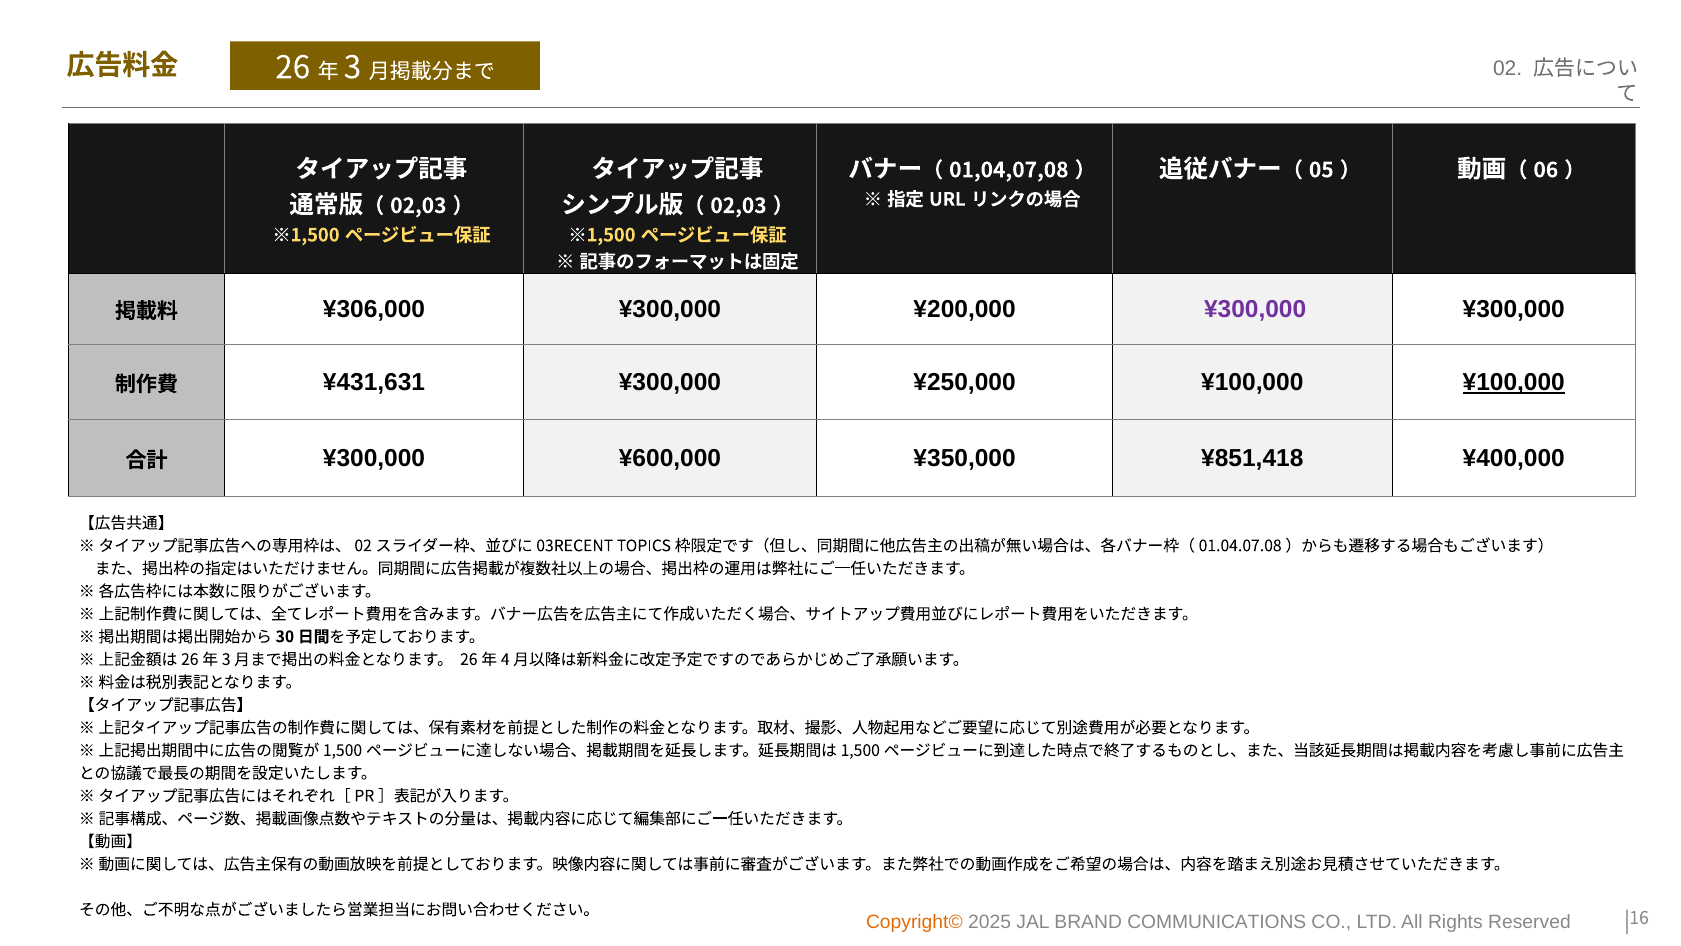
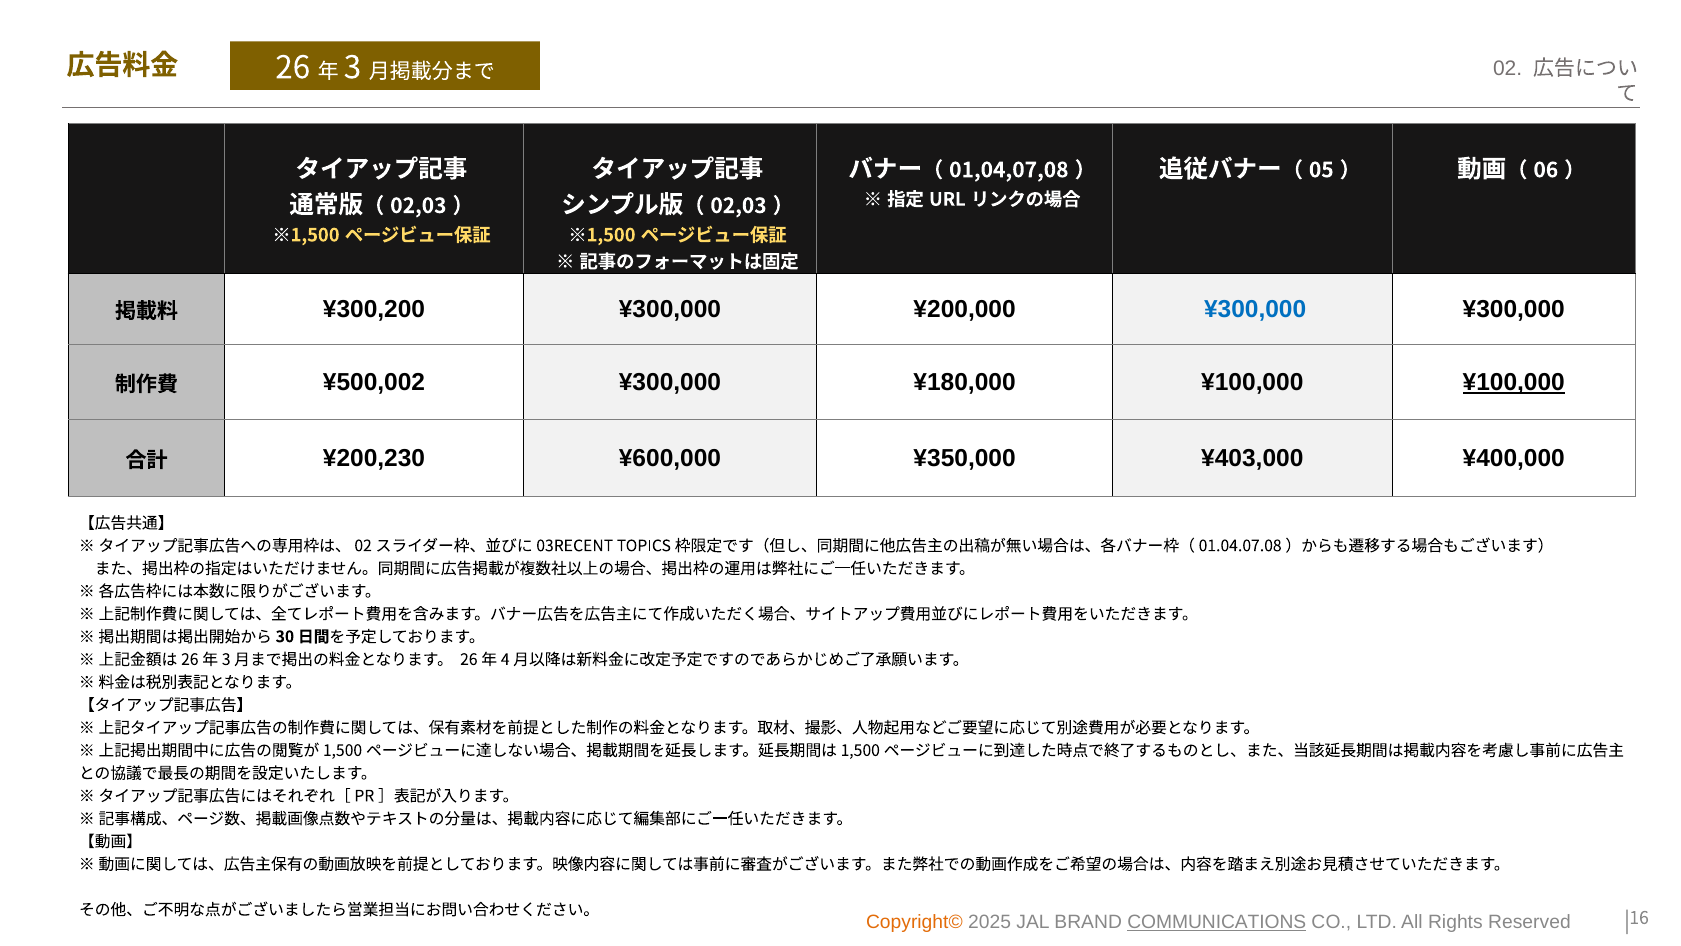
¥306,000: ¥306,000 -> ¥300,200 (374, 309)
¥300,000 colour: purple -> blue (1255, 309)
¥431,631: ¥431,631 -> ¥500,002 (374, 382)
¥250,000: ¥250,000 -> ¥180,000 (965, 382)
¥300,000: ¥300,000 -> ¥200,230 (374, 458)
¥851,418: ¥851,418 -> ¥403,000 (1252, 458)
COMMUNICATIONS underline: none -> present (1217, 922)
